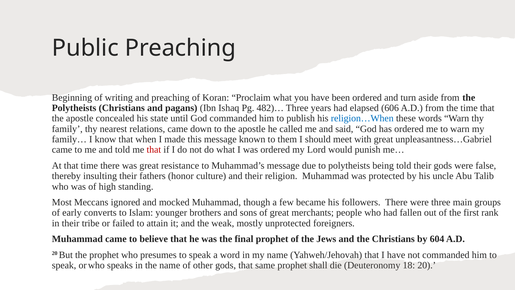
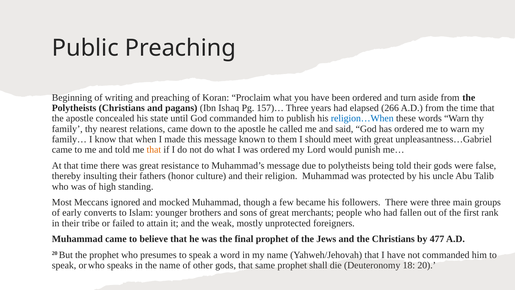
482)…: 482)… -> 157)… (270, 108)
606: 606 -> 266 (390, 108)
that colour: red -> orange (154, 150)
604: 604 -> 477 (437, 239)
